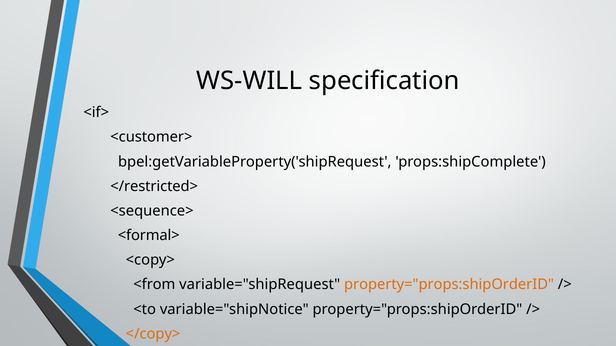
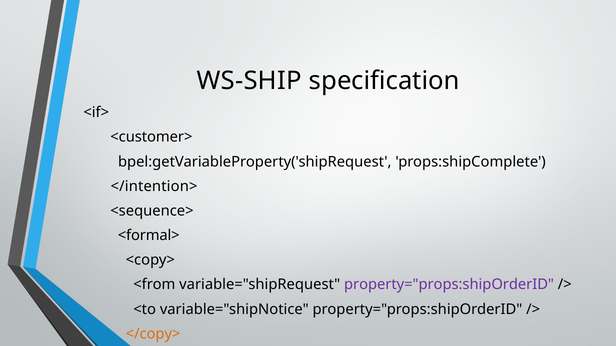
WS-WILL: WS-WILL -> WS-SHIP (249, 81)
</restricted>: </restricted> -> </intention> (154, 187)
property="props:shipOrderID colour: orange -> purple (449, 285)
